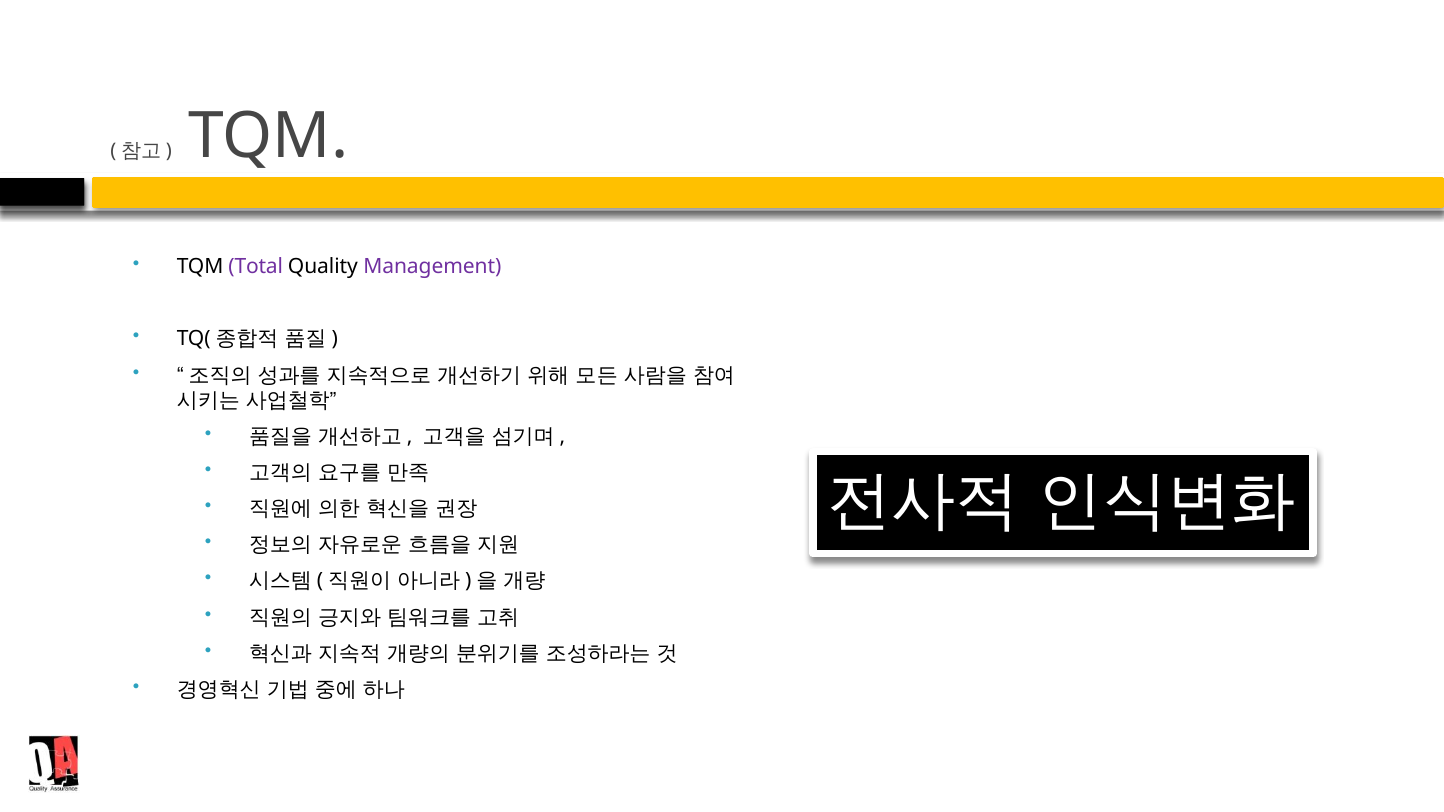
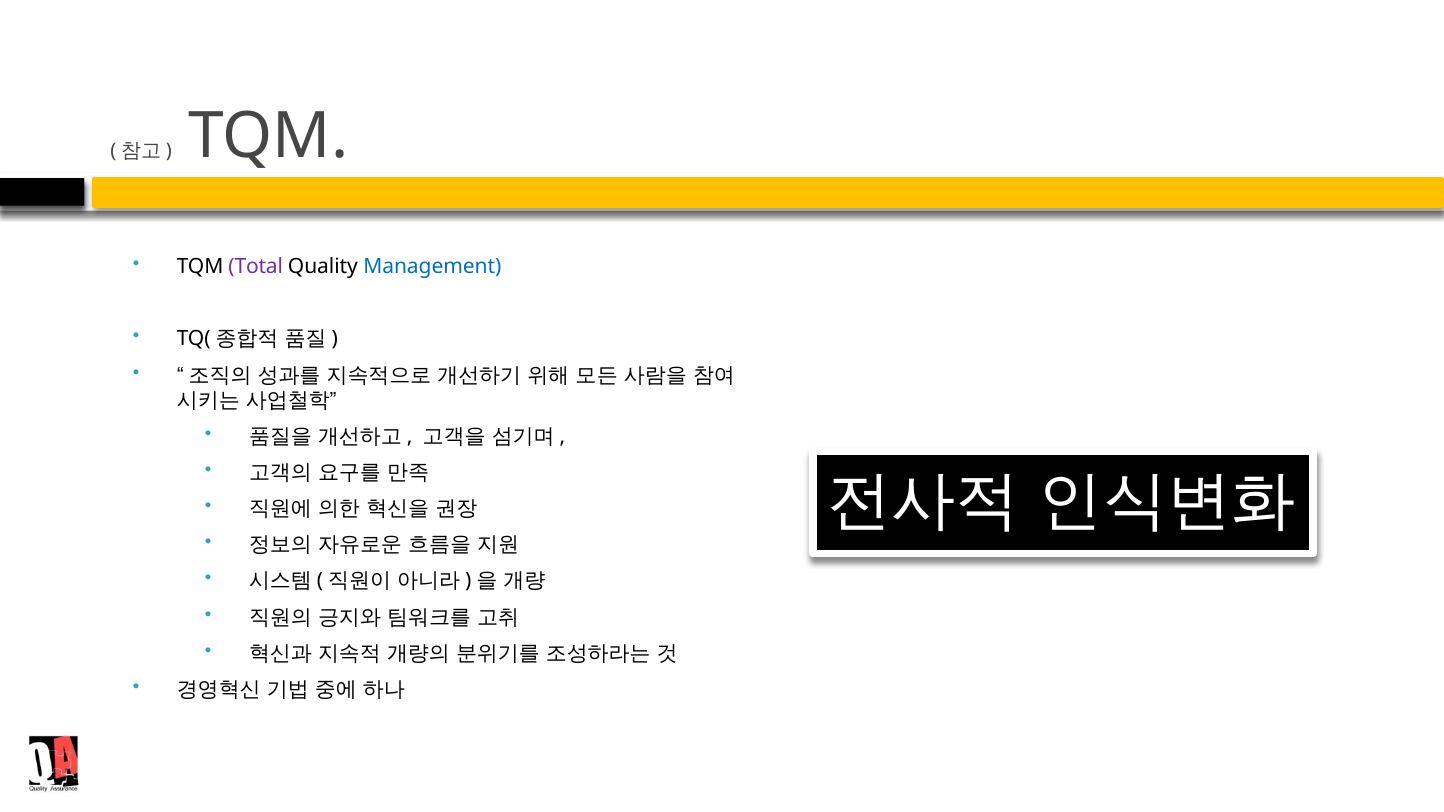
Management colour: purple -> blue (432, 267)
